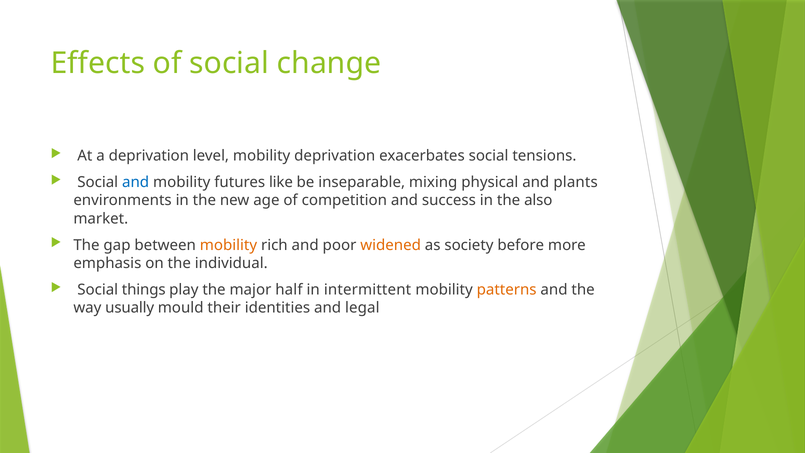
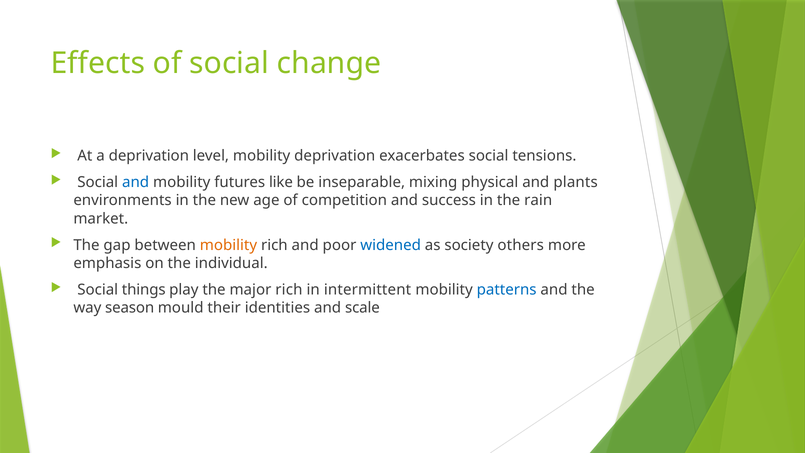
also: also -> rain (538, 200)
widened colour: orange -> blue (391, 245)
before: before -> others (521, 245)
major half: half -> rich (289, 290)
patterns colour: orange -> blue (507, 290)
usually: usually -> season (130, 308)
legal: legal -> scale (362, 308)
